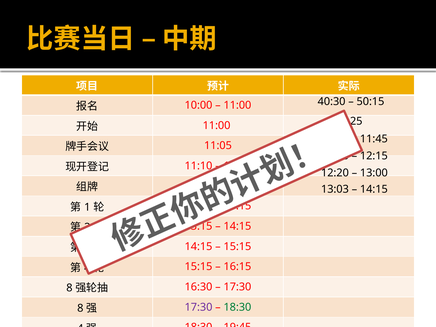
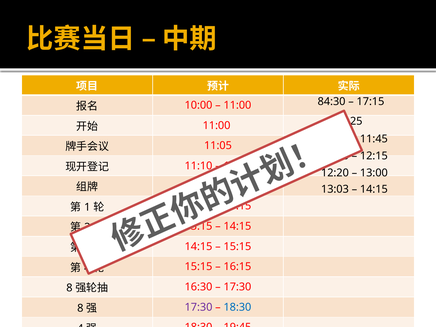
40:30: 40:30 -> 84:30 (332, 101)
50:15: 50:15 -> 17:15 (370, 101)
18:30 colour: green -> blue (237, 307)
